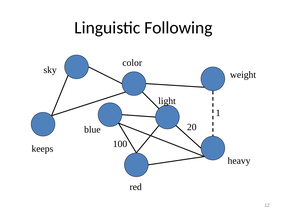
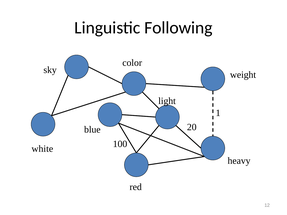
keeps: keeps -> white (42, 149)
